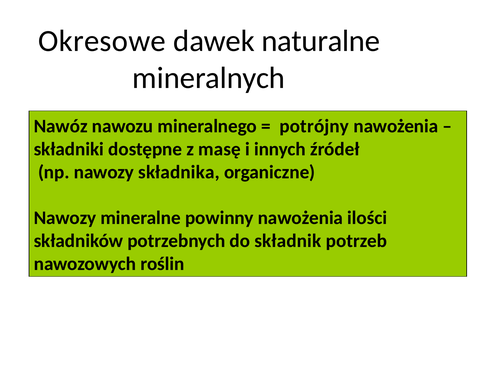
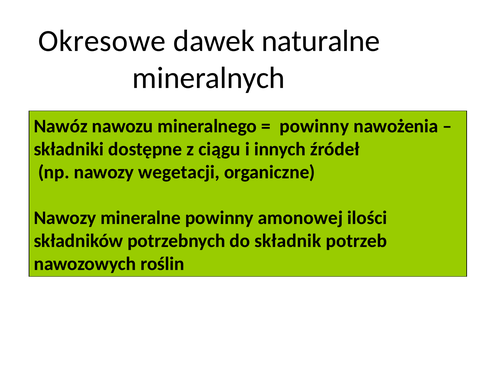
potrójny: potrójny -> powinny (314, 126)
masę: masę -> ciągu (219, 149)
składnika: składnika -> wegetacji (179, 172)
powinny nawożenia: nawożenia -> amonowej (300, 218)
